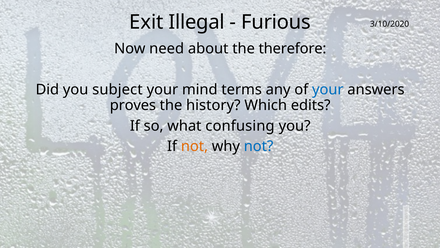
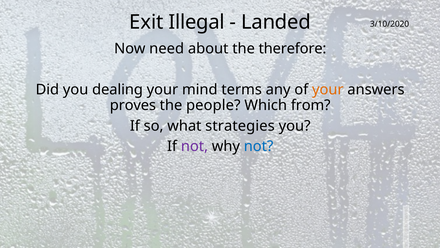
Furious: Furious -> Landed (276, 22)
subject: subject -> dealing (118, 89)
your colour: blue -> orange (328, 89)
history: history -> people (213, 105)
edits: edits -> from (311, 105)
confusing: confusing -> strategies (240, 126)
not colour: orange -> purple (194, 146)
